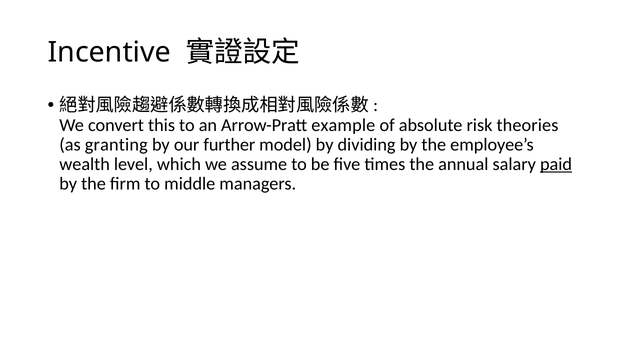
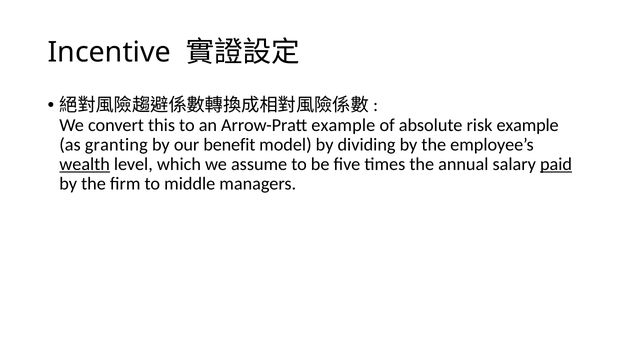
risk theories: theories -> example (528, 125)
further: further -> benefit (229, 145)
wealth underline: none -> present (85, 165)
